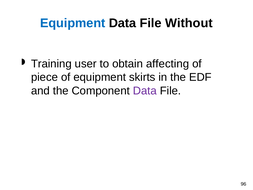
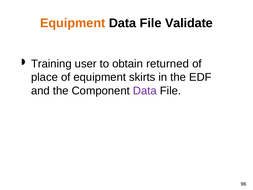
Equipment colour: blue -> orange (73, 23)
Without: Without -> Validate (189, 23)
affecting: affecting -> returned (168, 64)
piece: piece -> place (44, 77)
